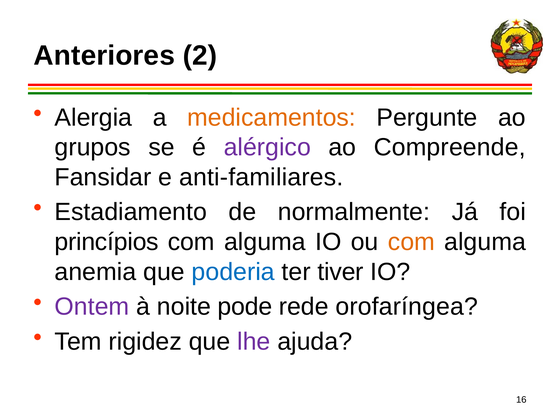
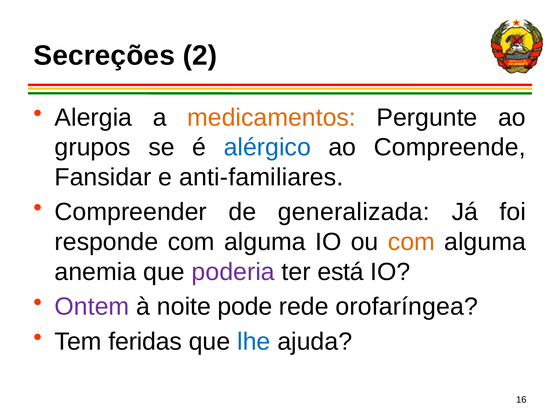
Anteriores: Anteriores -> Secreções (104, 56)
alérgico colour: purple -> blue (267, 147)
Estadiamento: Estadiamento -> Compreender (131, 212)
normalmente: normalmente -> generalizada (354, 212)
princípios: princípios -> responde (106, 242)
poderia colour: blue -> purple (233, 272)
tiver: tiver -> está (341, 272)
rigidez: rigidez -> feridas (145, 342)
lhe colour: purple -> blue (254, 342)
